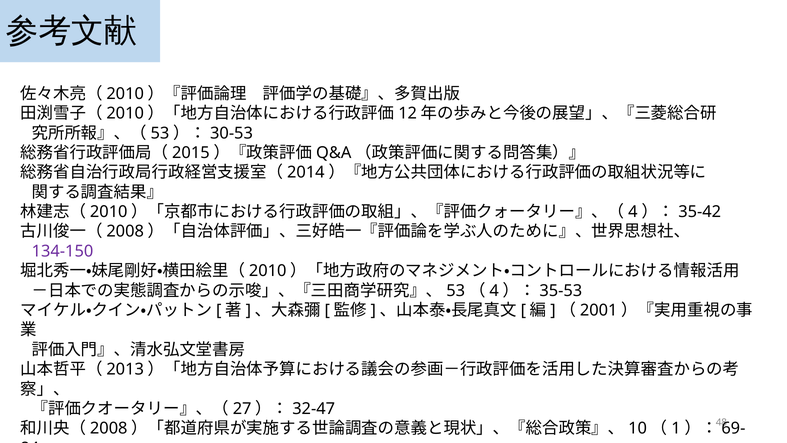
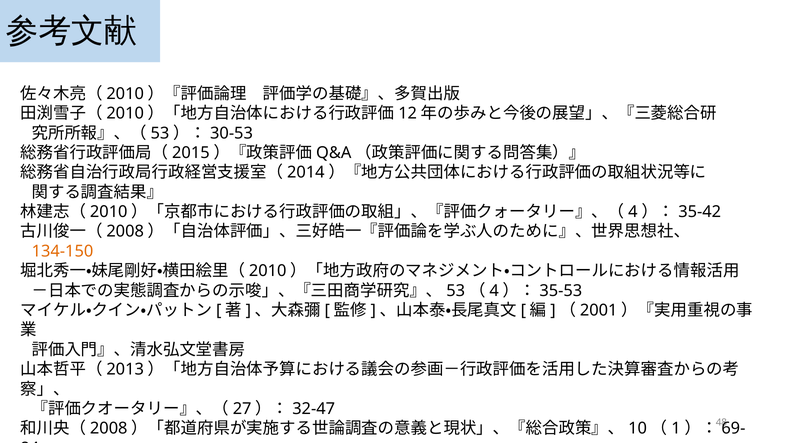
134-150 colour: purple -> orange (62, 251)
